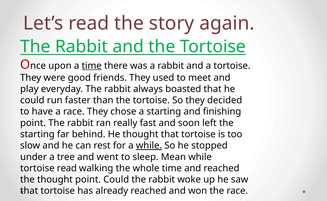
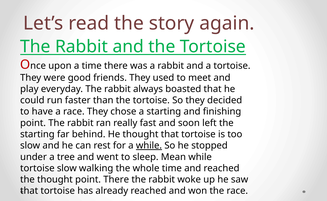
time underline: present -> none (92, 66)
tortoise read: read -> slow (67, 168)
point Could: Could -> There (116, 180)
